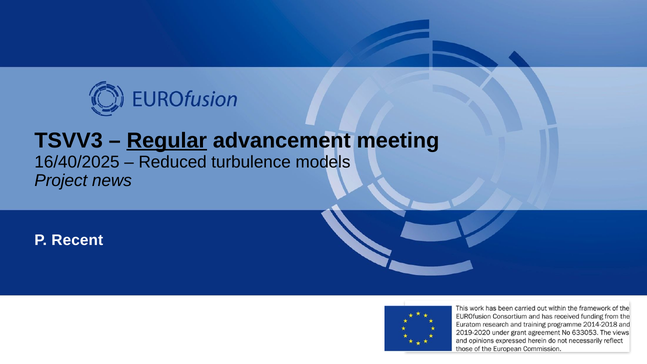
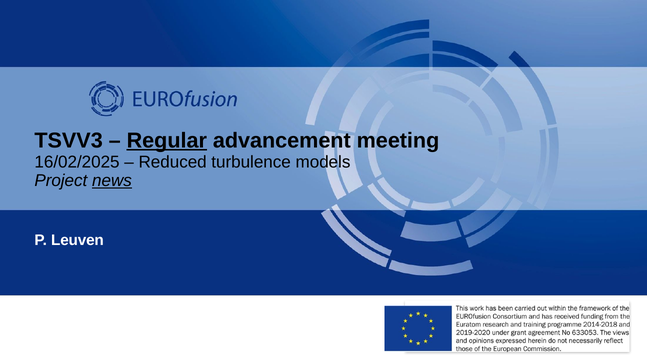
16/40/2025: 16/40/2025 -> 16/02/2025 (77, 162)
news underline: none -> present (112, 181)
Recent: Recent -> Leuven (77, 240)
